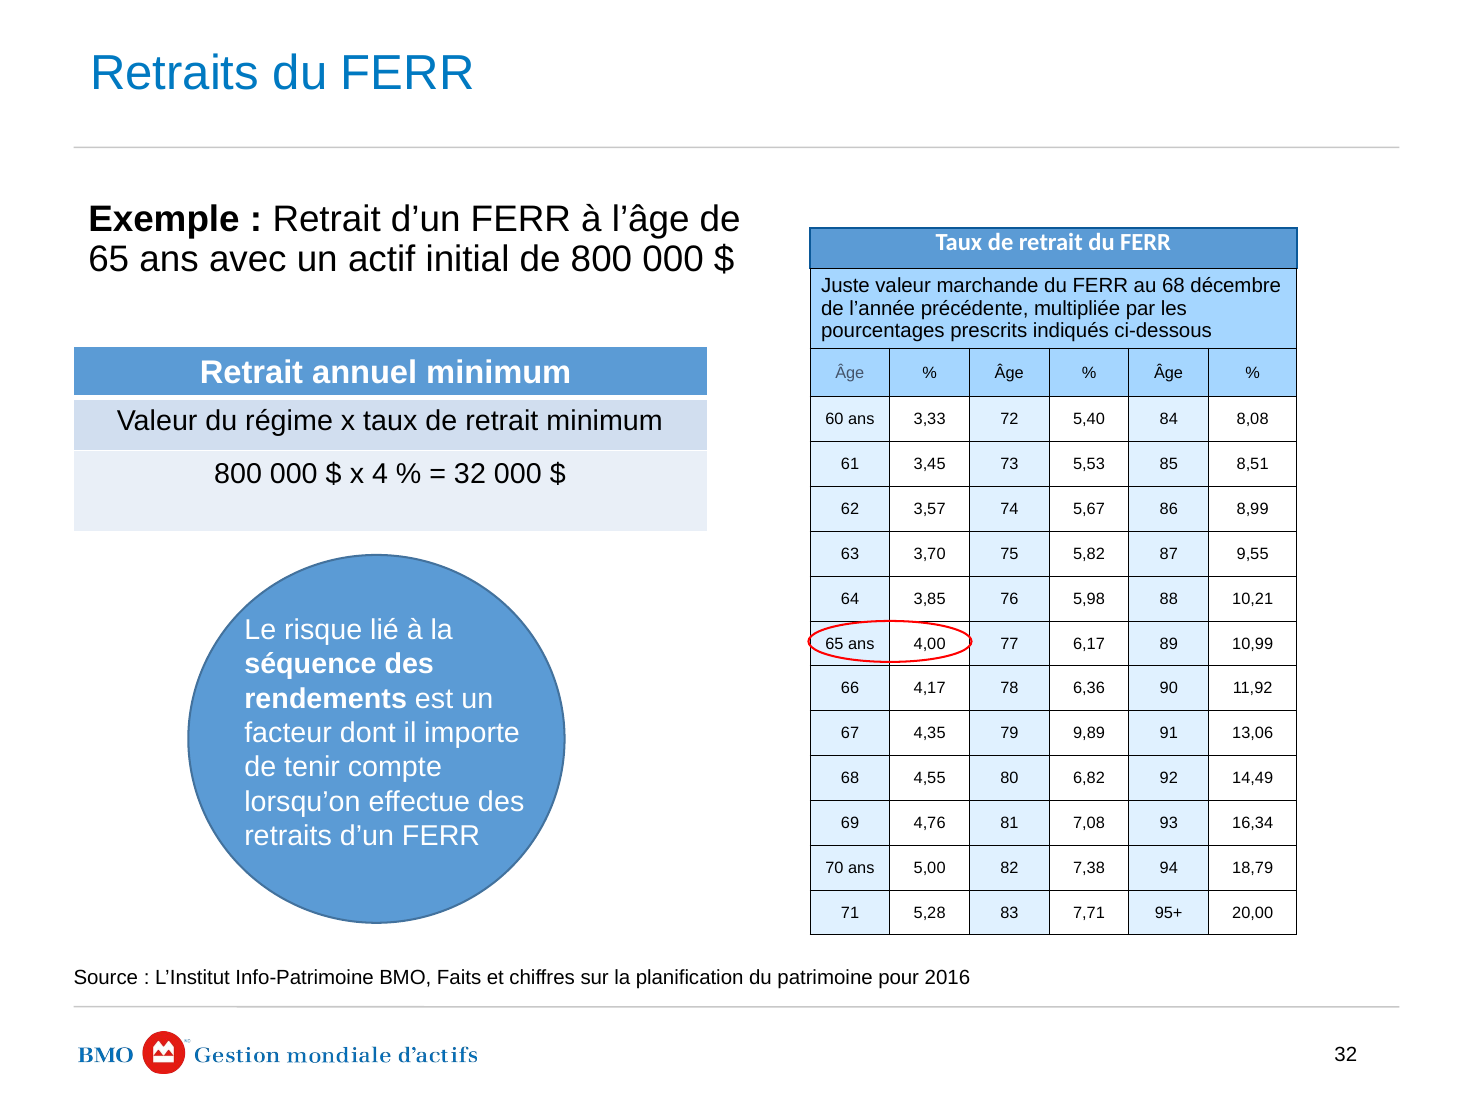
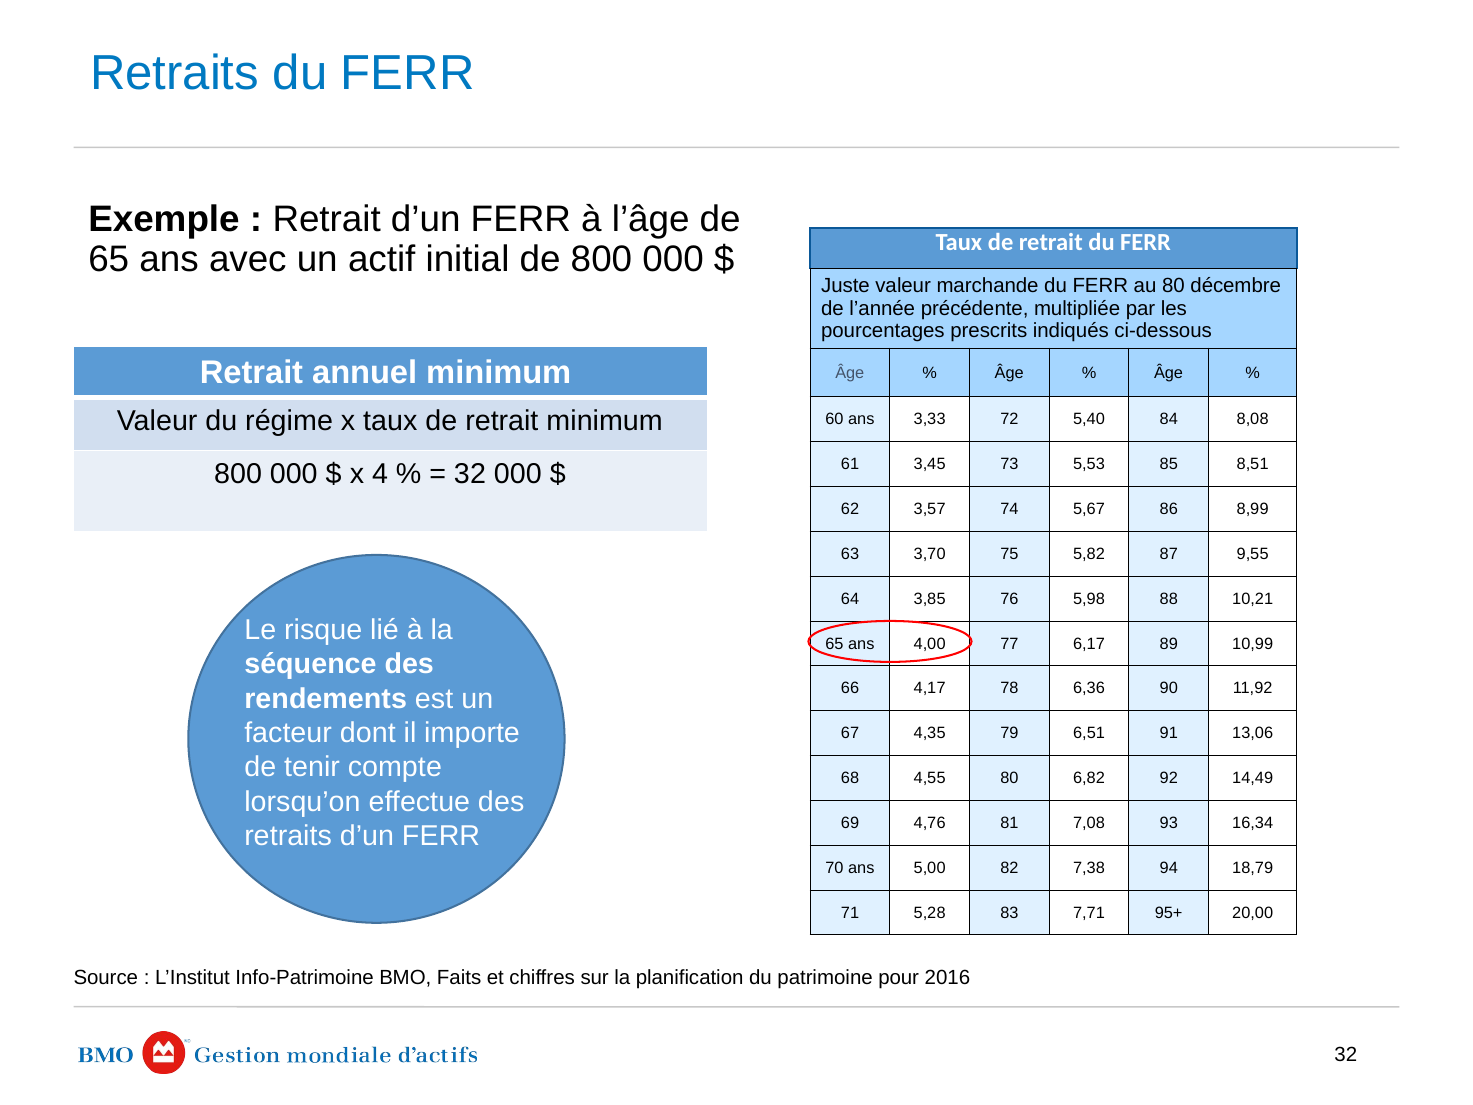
au 68: 68 -> 80 (1173, 285)
9,89: 9,89 -> 6,51 (1089, 733)
